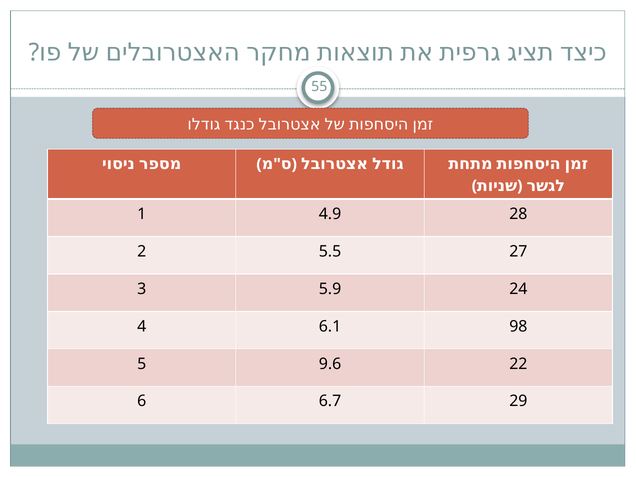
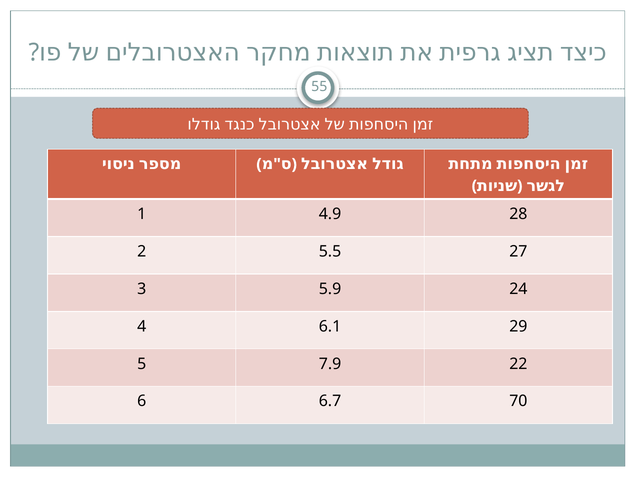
98: 98 -> 29 (518, 326)
9.6: 9.6 -> 7.9 (330, 364)
29: 29 -> 70 (518, 401)
